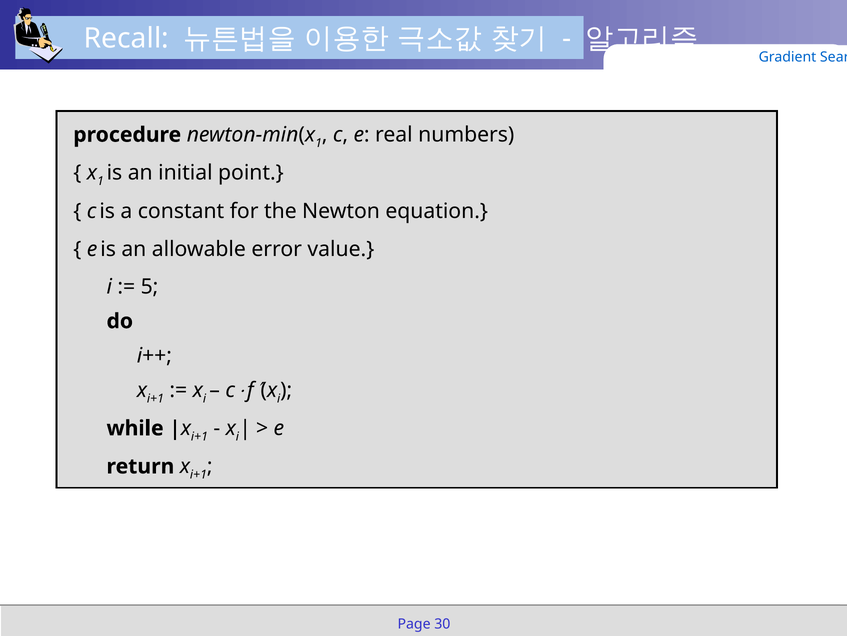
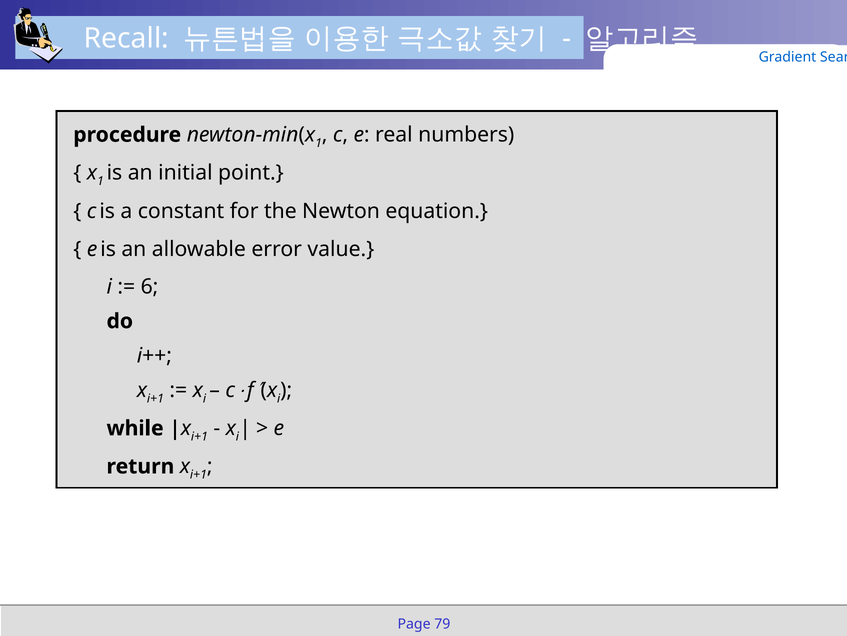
5: 5 -> 6 (150, 287)
30: 30 -> 79 (442, 623)
